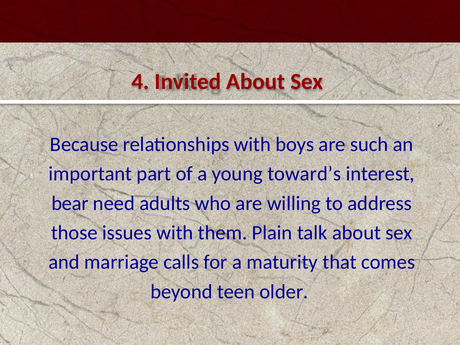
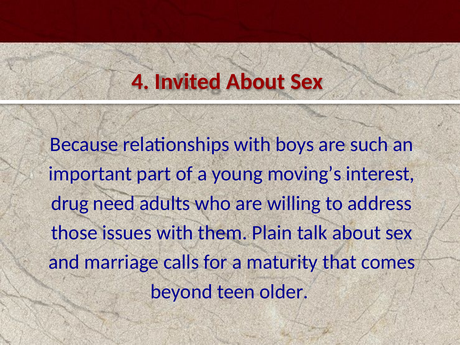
toward’s: toward’s -> moving’s (304, 174)
bear: bear -> drug (70, 203)
